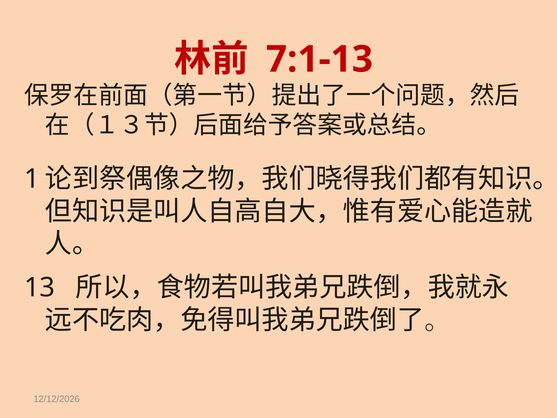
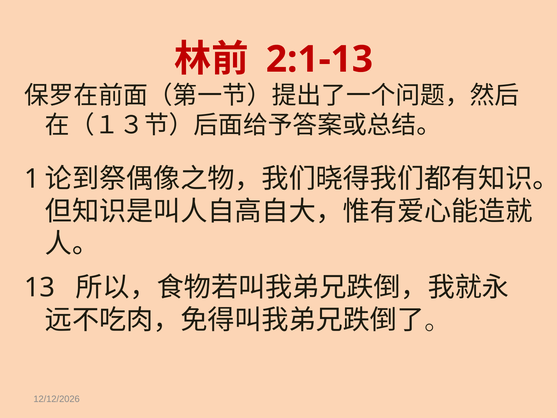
7:1-13: 7:1-13 -> 2:1-13 (319, 59)
